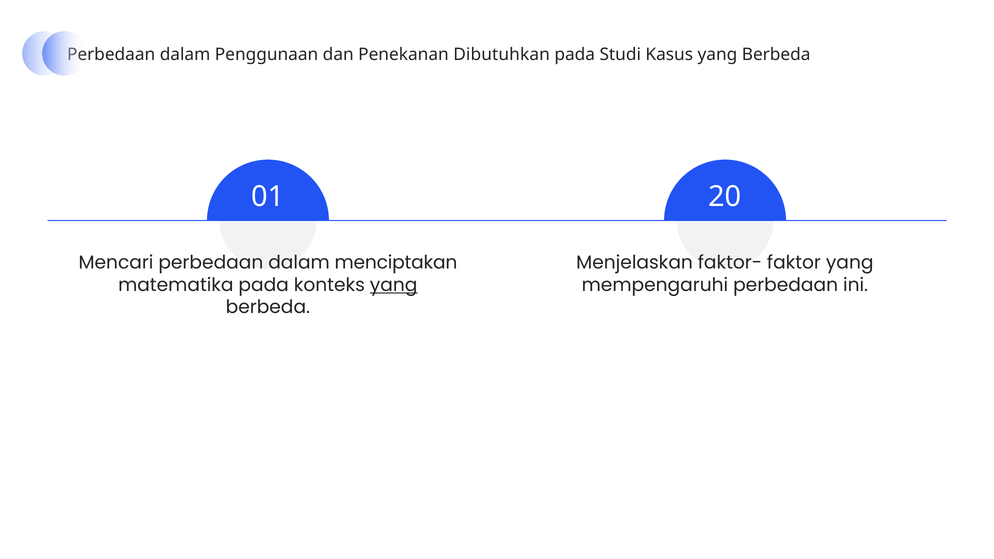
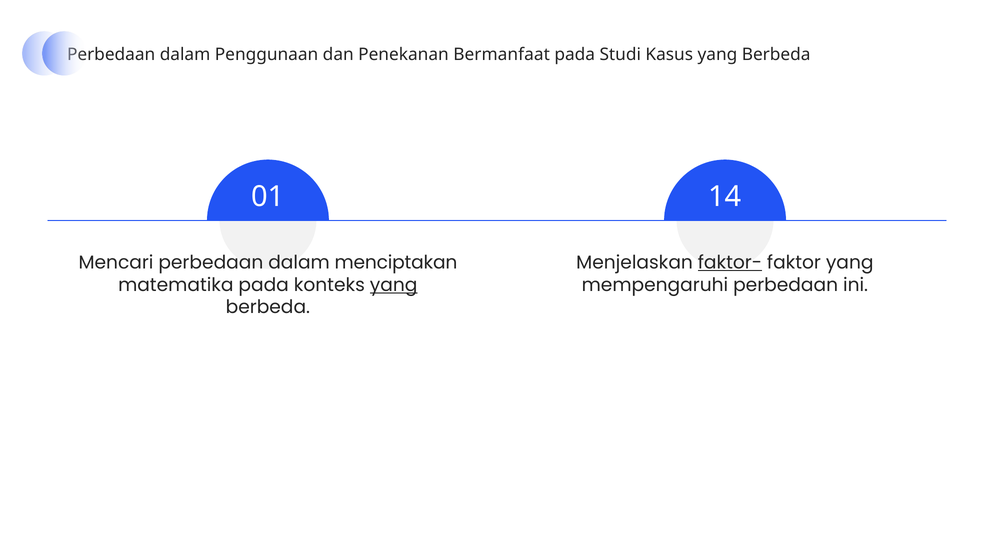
Dibutuhkan: Dibutuhkan -> Bermanfaat (502, 55)
20: 20 -> 14 (725, 197)
faktor- underline: none -> present (730, 263)
